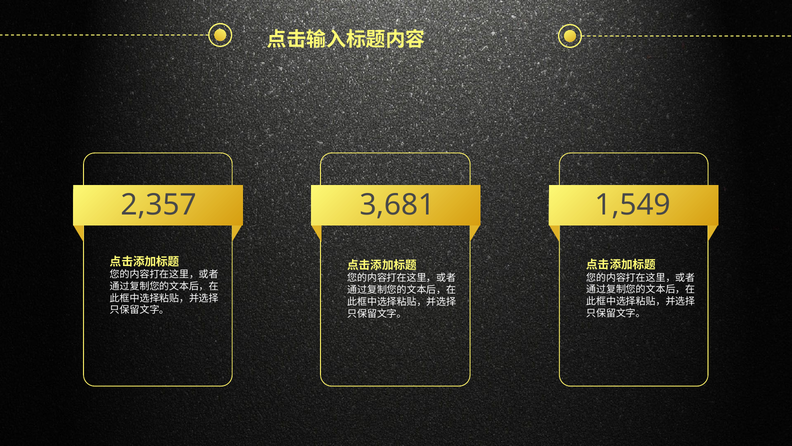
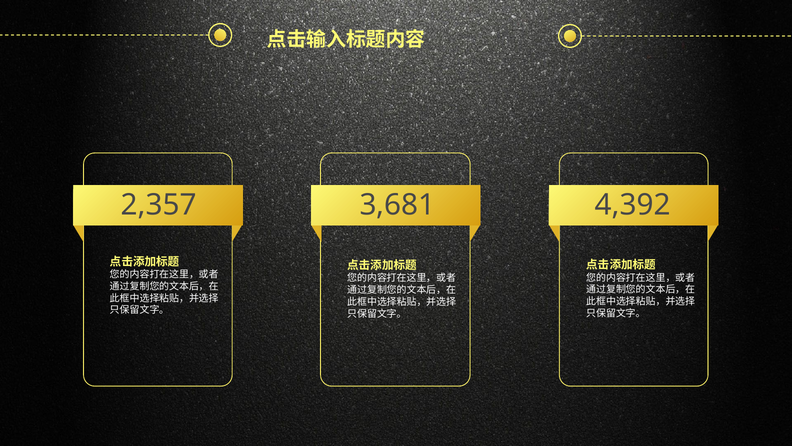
1,549: 1,549 -> 4,392 (633, 205)
